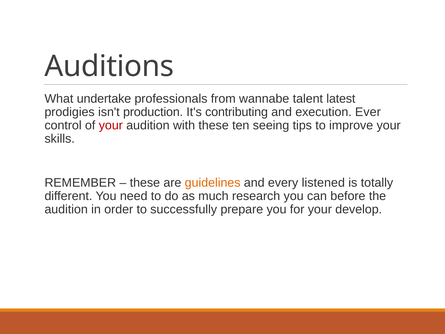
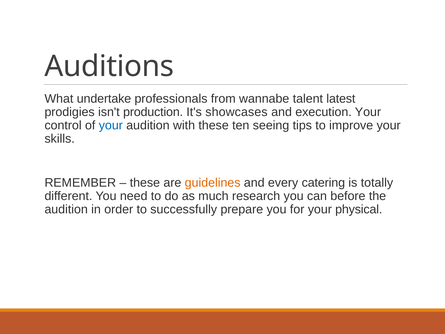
contributing: contributing -> showcases (236, 112)
execution Ever: Ever -> Your (368, 112)
your colour: red -> blue (111, 125)
listened: listened -> catering (323, 183)
develop: develop -> physical (359, 209)
